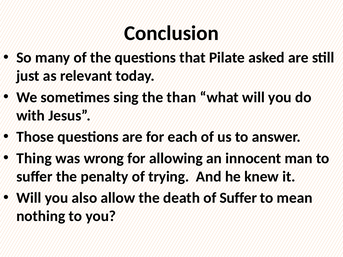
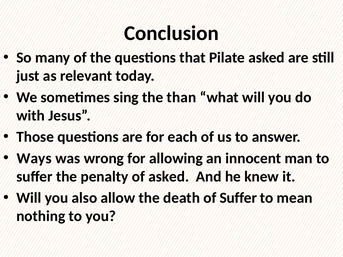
Thing: Thing -> Ways (34, 158)
of trying: trying -> asked (169, 177)
